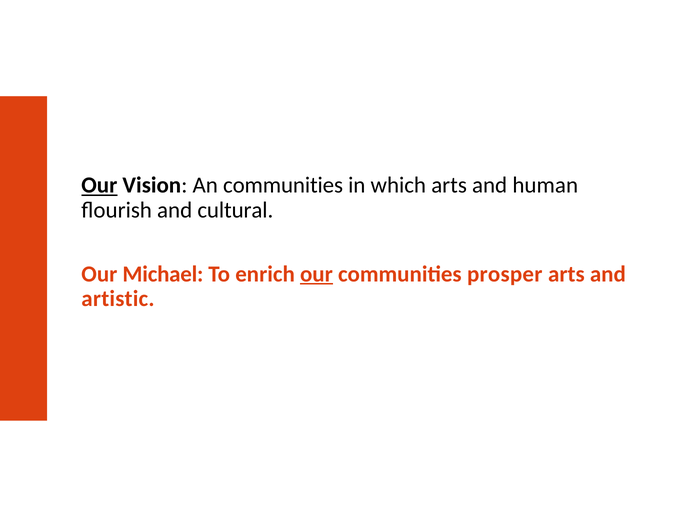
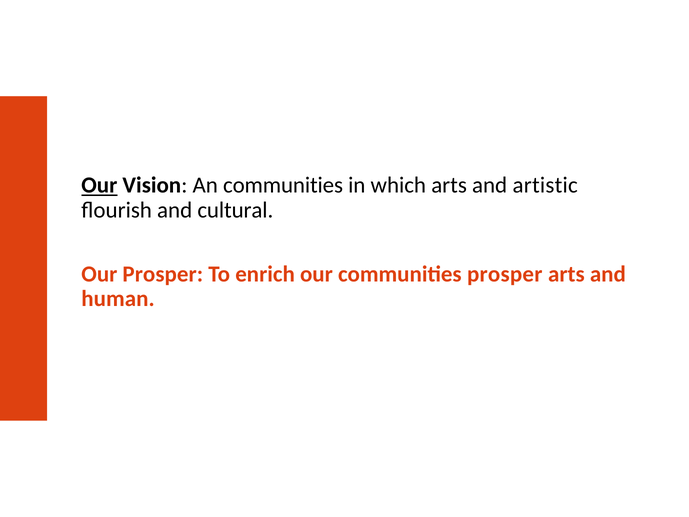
human: human -> artistic (545, 185)
Our Michael: Michael -> Prosper (163, 274)
our underline: present -> none (316, 274)
artistic: artistic -> human (118, 299)
